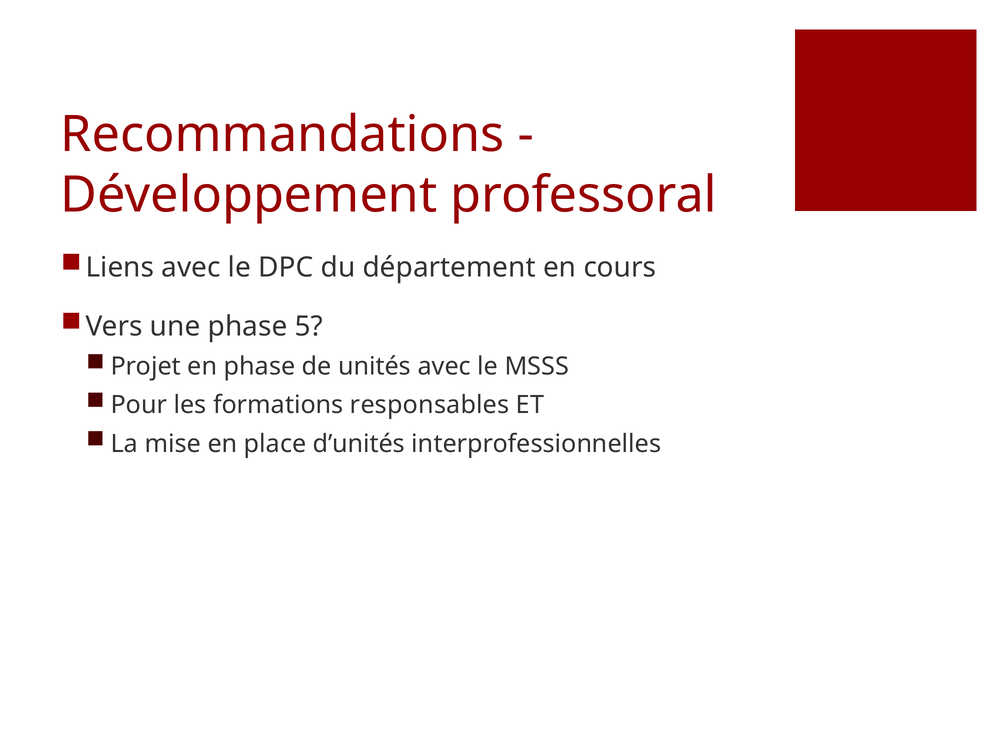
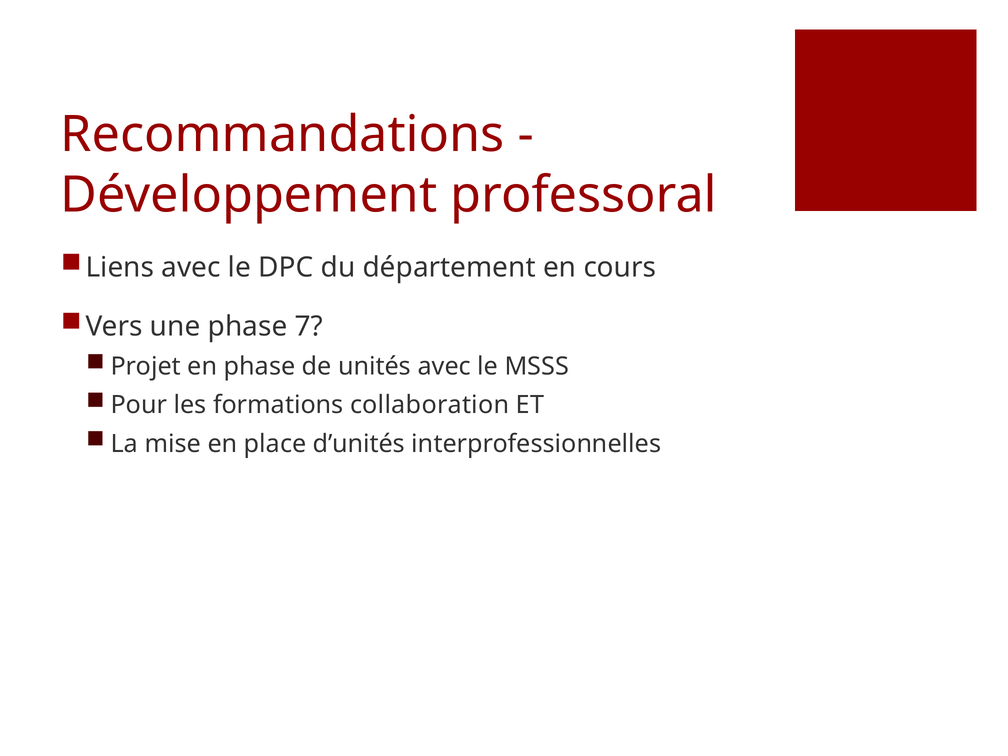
5: 5 -> 7 (309, 326)
responsables: responsables -> collaboration (430, 405)
